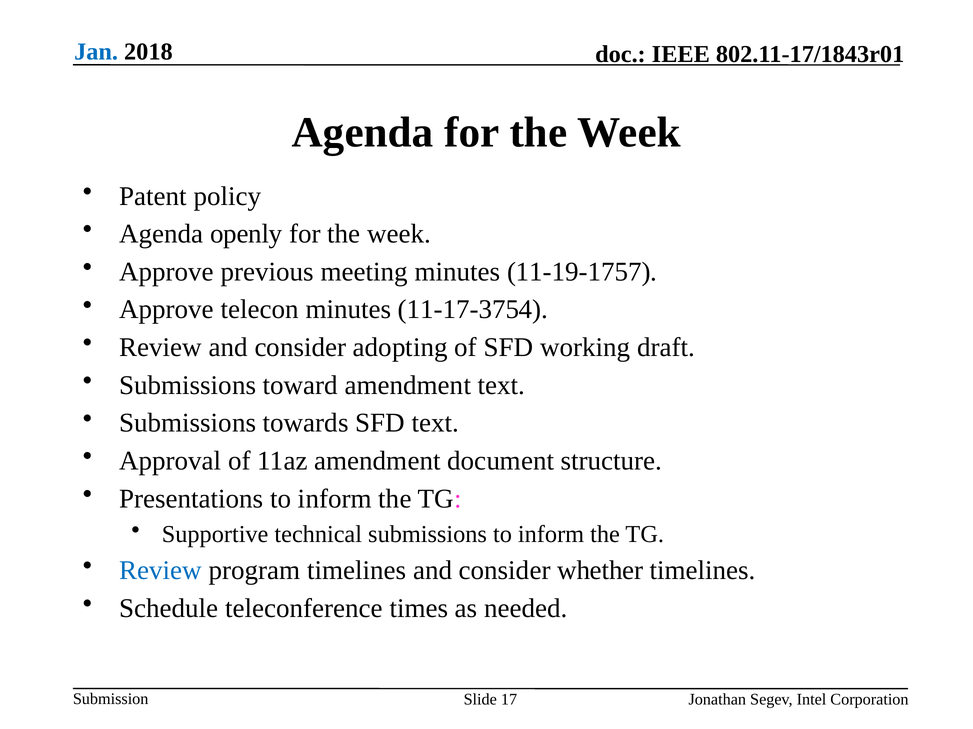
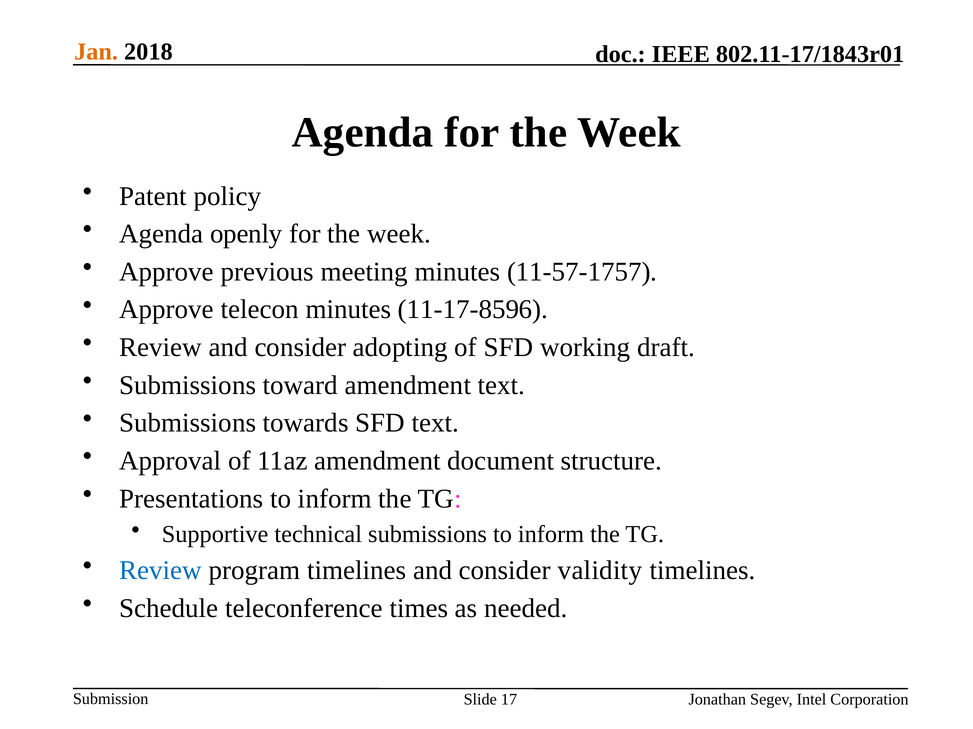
Jan colour: blue -> orange (96, 52)
11-19-1757: 11-19-1757 -> 11-57-1757 (582, 272)
11-17-3754: 11-17-3754 -> 11-17-8596 (473, 310)
whether: whether -> validity (600, 571)
